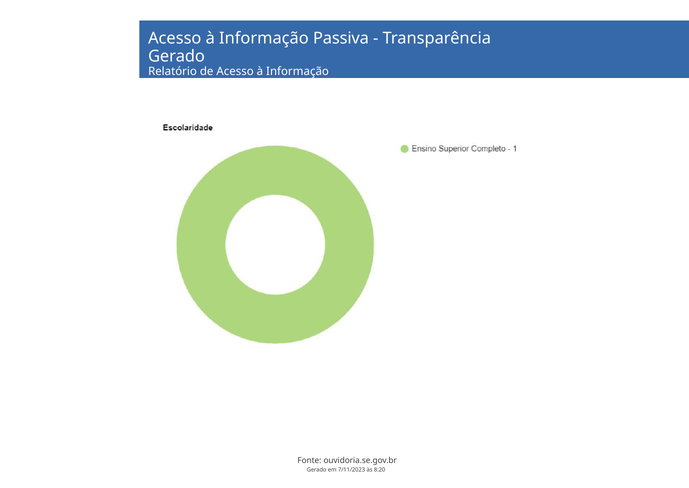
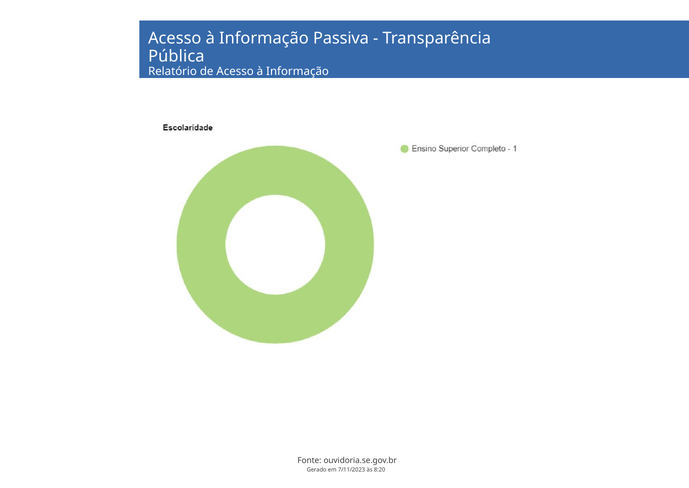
Gerado: Gerado -> Pública (176, 56)
